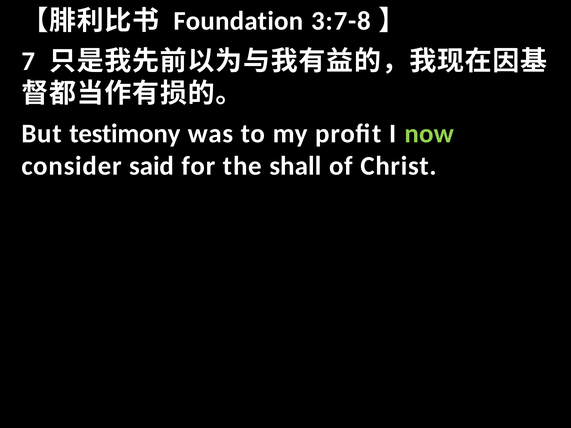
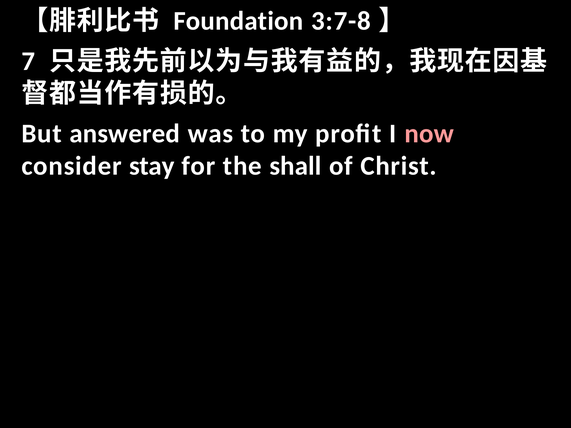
testimony: testimony -> answered (125, 134)
now colour: light green -> pink (429, 134)
said: said -> stay (152, 166)
